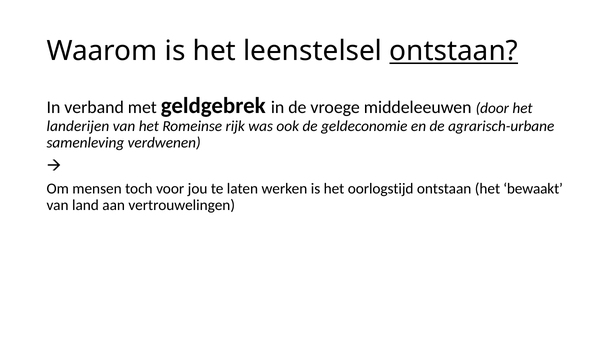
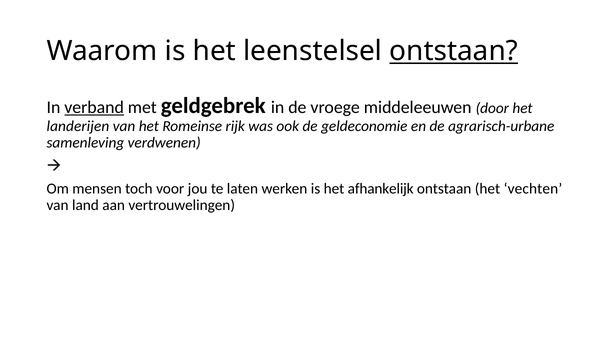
verband underline: none -> present (94, 108)
oorlogstijd: oorlogstijd -> afhankelijk (381, 189)
bewaakt: bewaakt -> vechten (533, 189)
